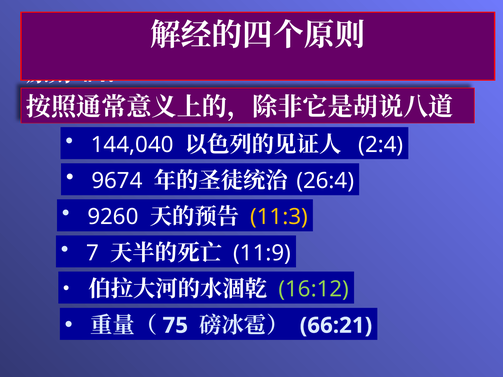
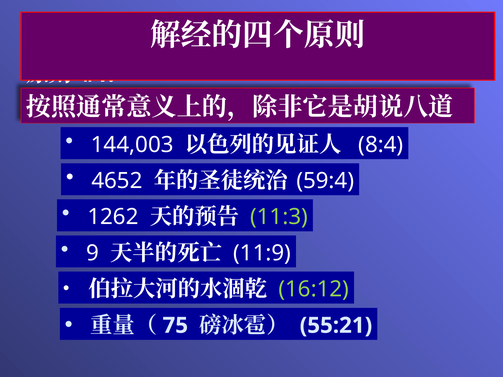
144,040: 144,040 -> 144,003 (132, 145)
2:4: 2:4 -> 8:4 (381, 145)
9674: 9674 -> 4652 (117, 181)
26:4: 26:4 -> 59:4 (325, 181)
9260: 9260 -> 1262 (113, 217)
11:3 colour: yellow -> light green (279, 217)
7: 7 -> 9 (93, 253)
66:21: 66:21 -> 55:21 (336, 326)
